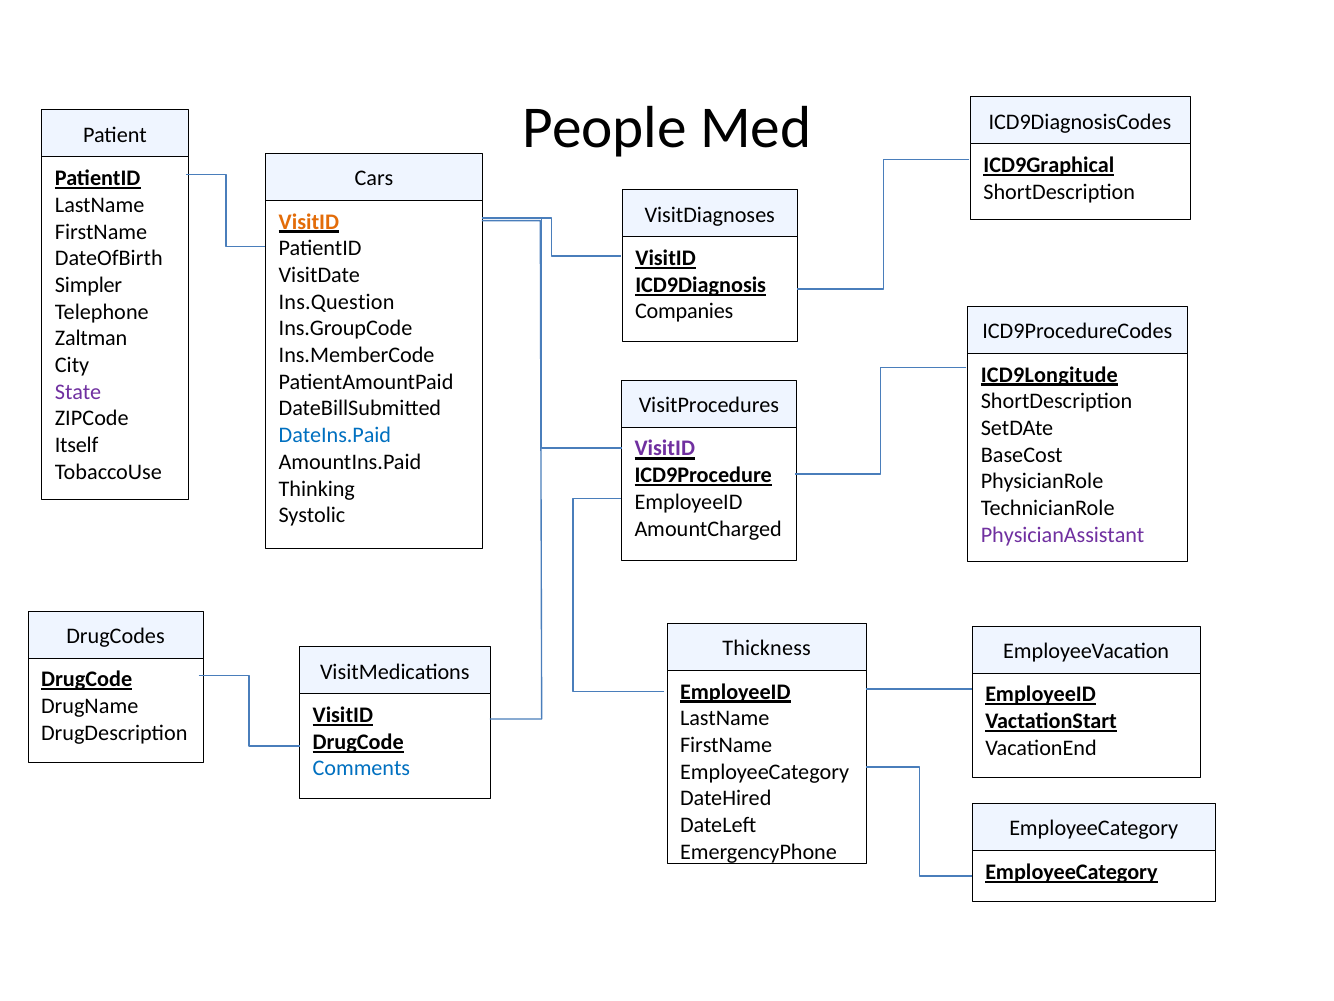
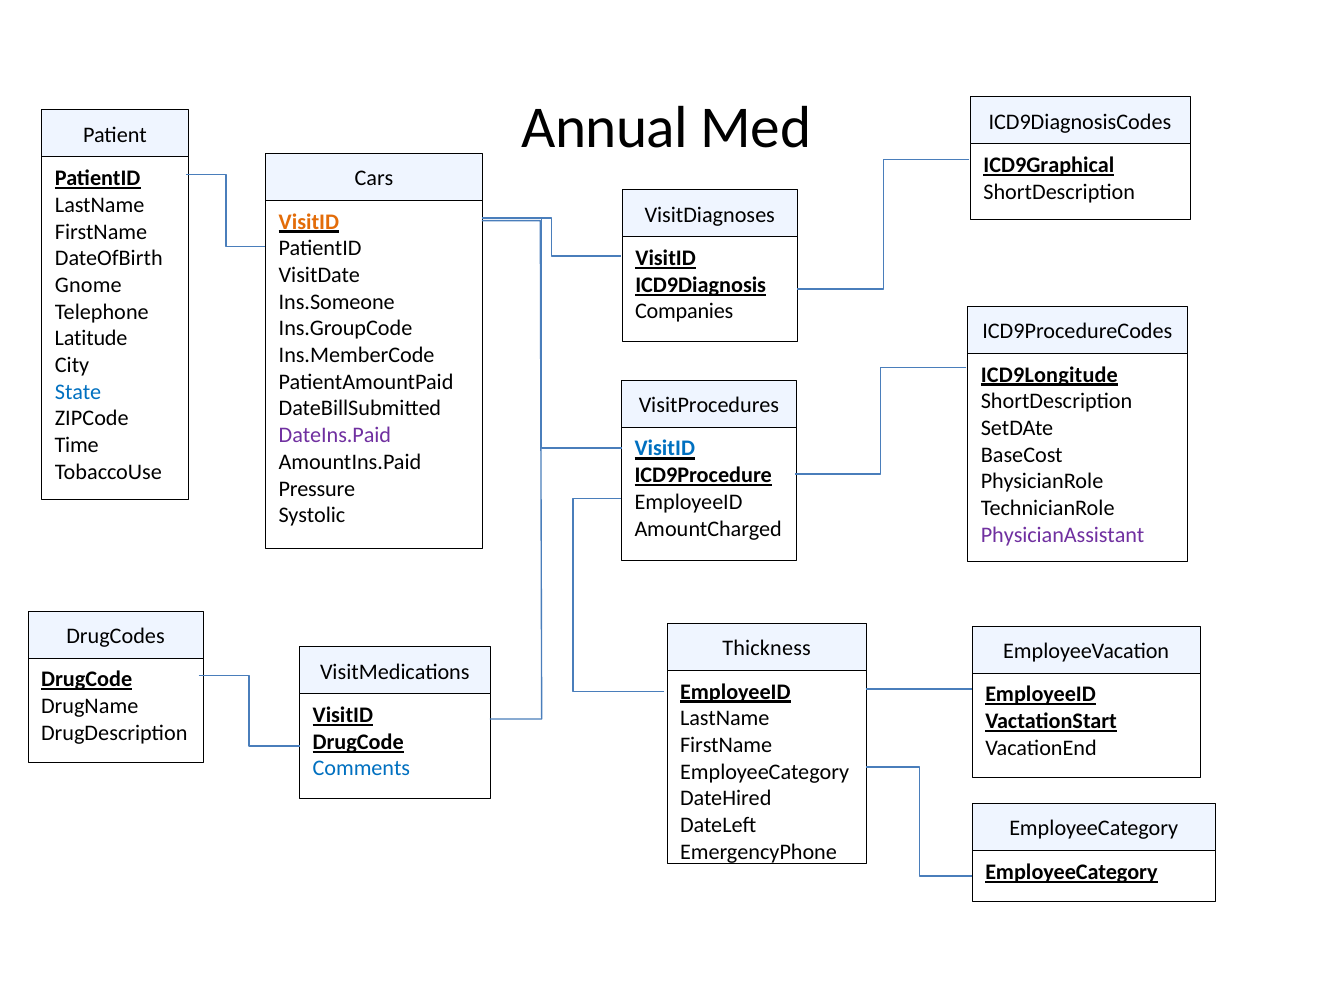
People: People -> Annual (605, 128)
Simpler: Simpler -> Gnome (88, 285)
Ins.Question: Ins.Question -> Ins.Someone (337, 302)
Zaltman: Zaltman -> Latitude (91, 338)
State colour: purple -> blue (78, 392)
DateIns.Paid colour: blue -> purple (335, 435)
Itself: Itself -> Time (77, 445)
VisitID colour: purple -> blue (665, 448)
Thinking: Thinking -> Pressure (317, 488)
